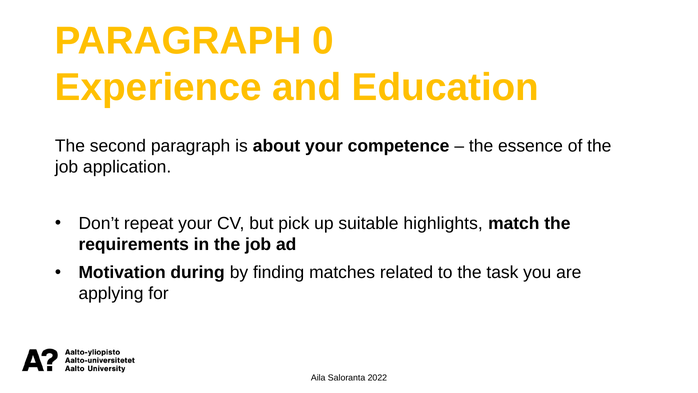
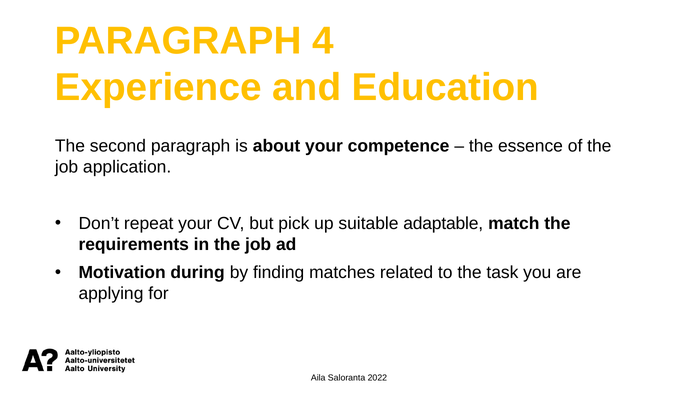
0: 0 -> 4 (323, 41)
highlights: highlights -> adaptable (443, 223)
